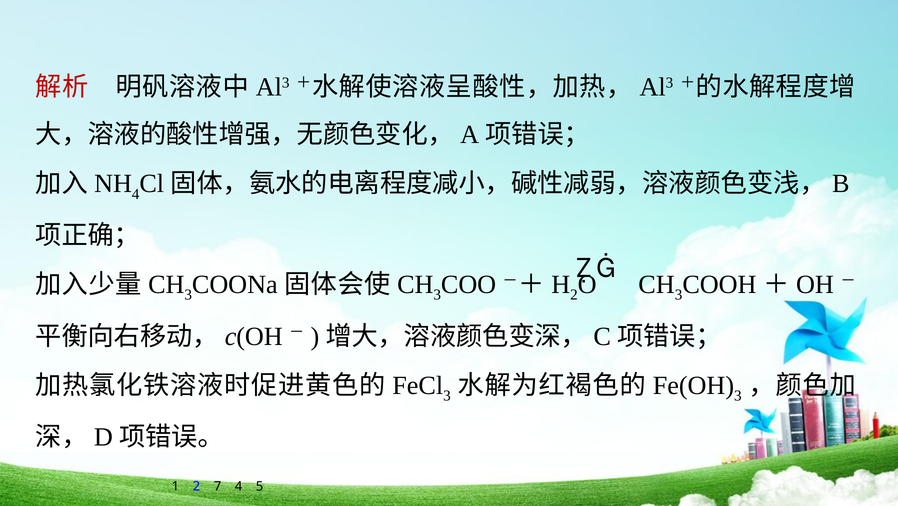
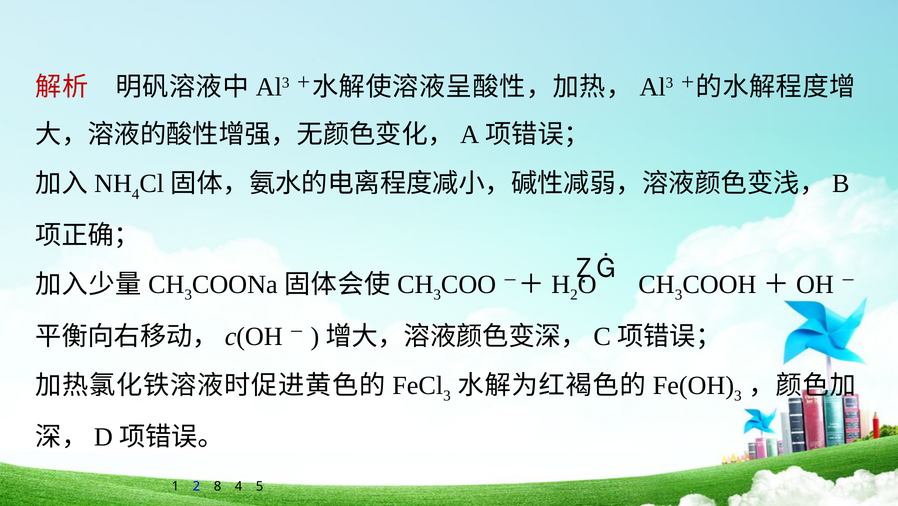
7: 7 -> 8 (217, 486)
